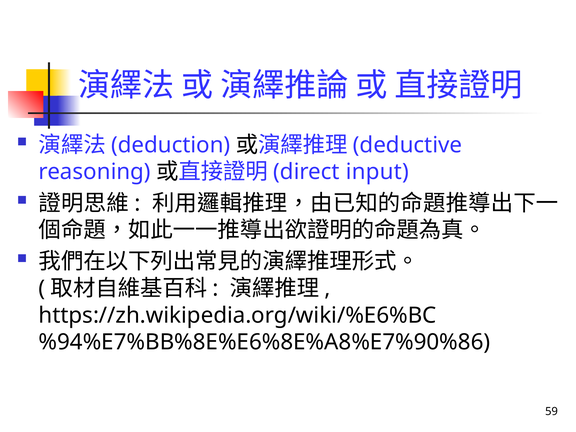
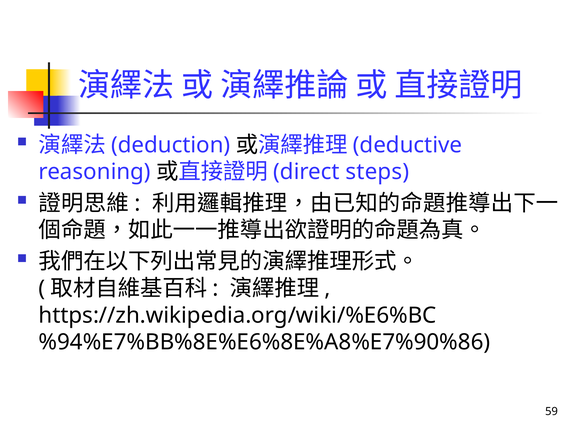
input: input -> steps (377, 172)
